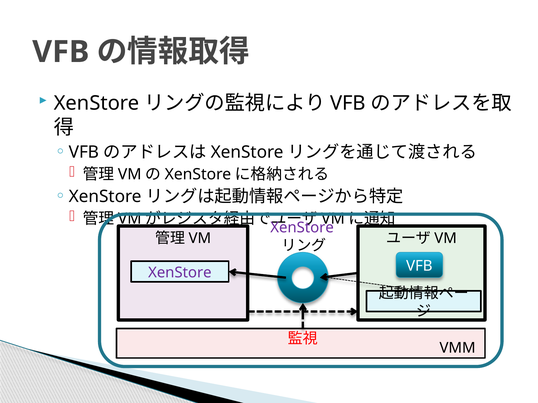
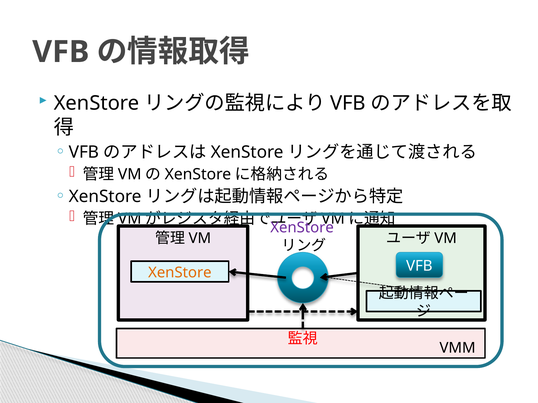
XenStore colour: purple -> orange (180, 273)
